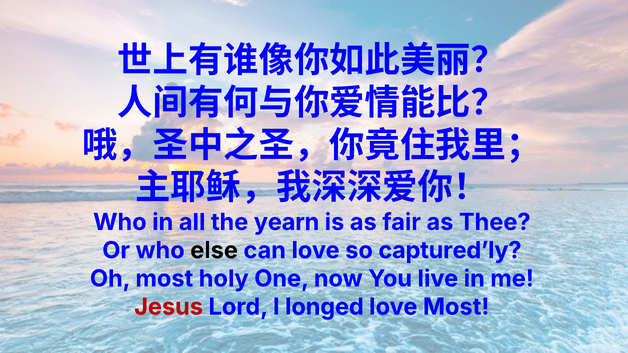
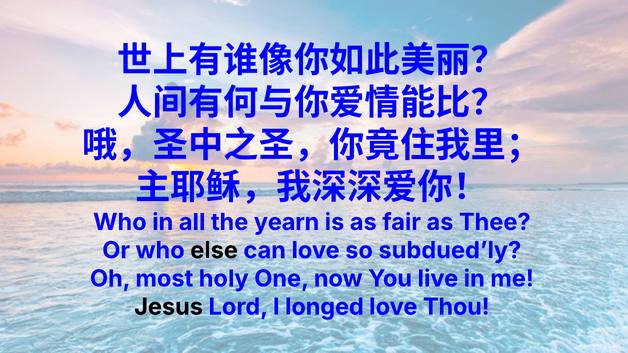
captured’ly: captured’ly -> subdued’ly (450, 251)
Jesus colour: red -> black (169, 307)
love Most: Most -> Thou (456, 307)
